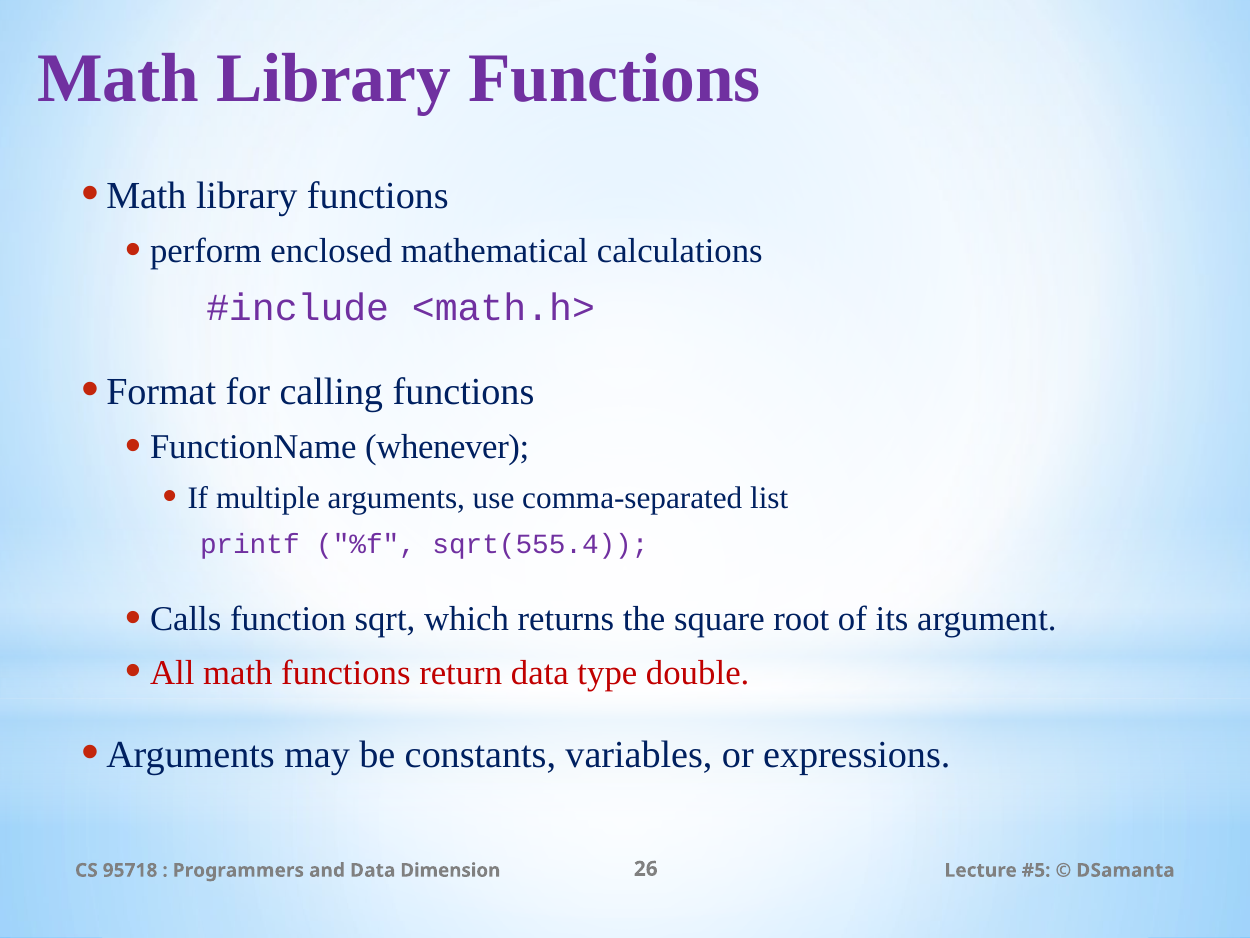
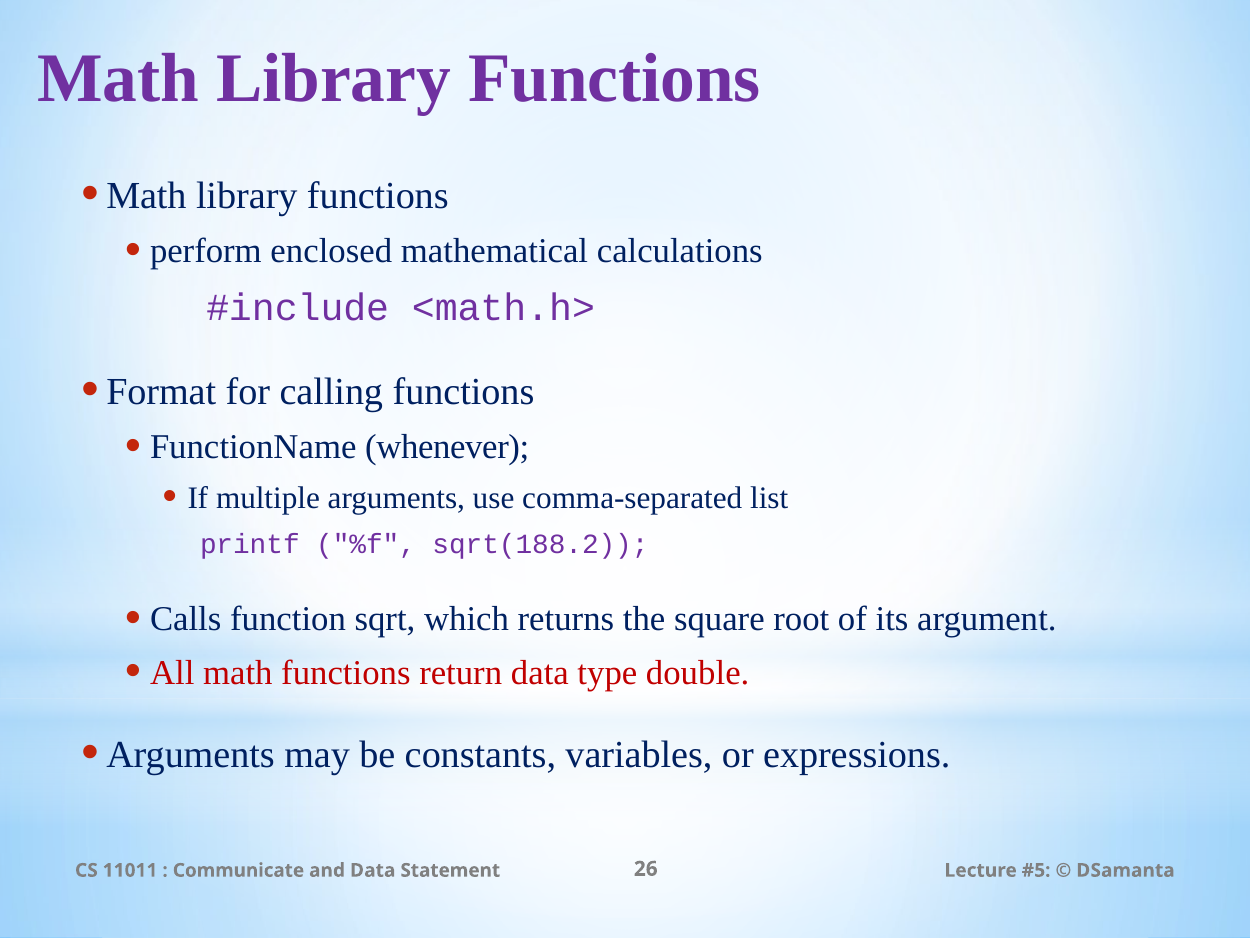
sqrt(555.4: sqrt(555.4 -> sqrt(188.2 (540, 544)
95718: 95718 -> 11011 (130, 870)
Programmers: Programmers -> Communicate (238, 870)
Dimension: Dimension -> Statement (450, 870)
